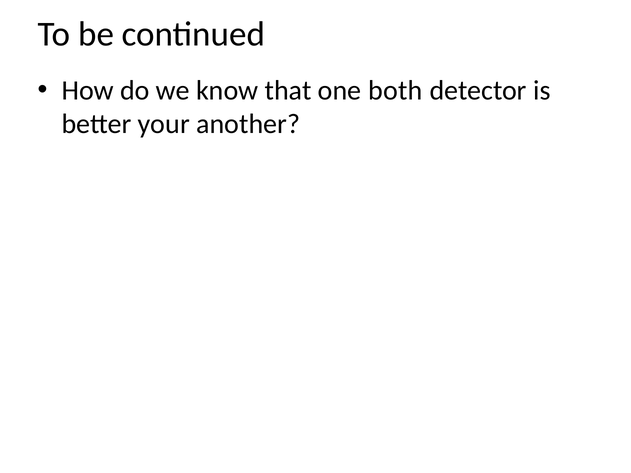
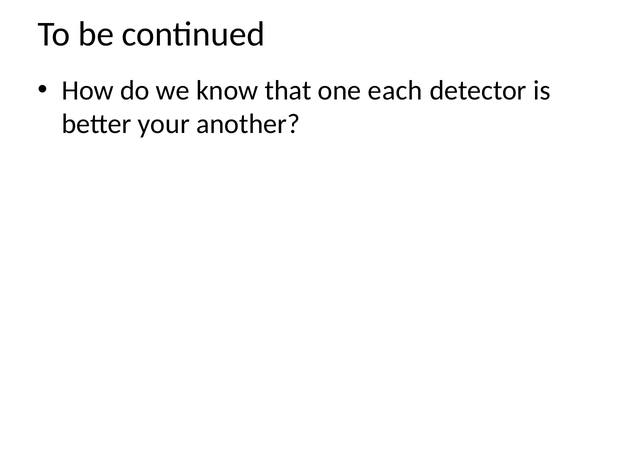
both: both -> each (395, 90)
